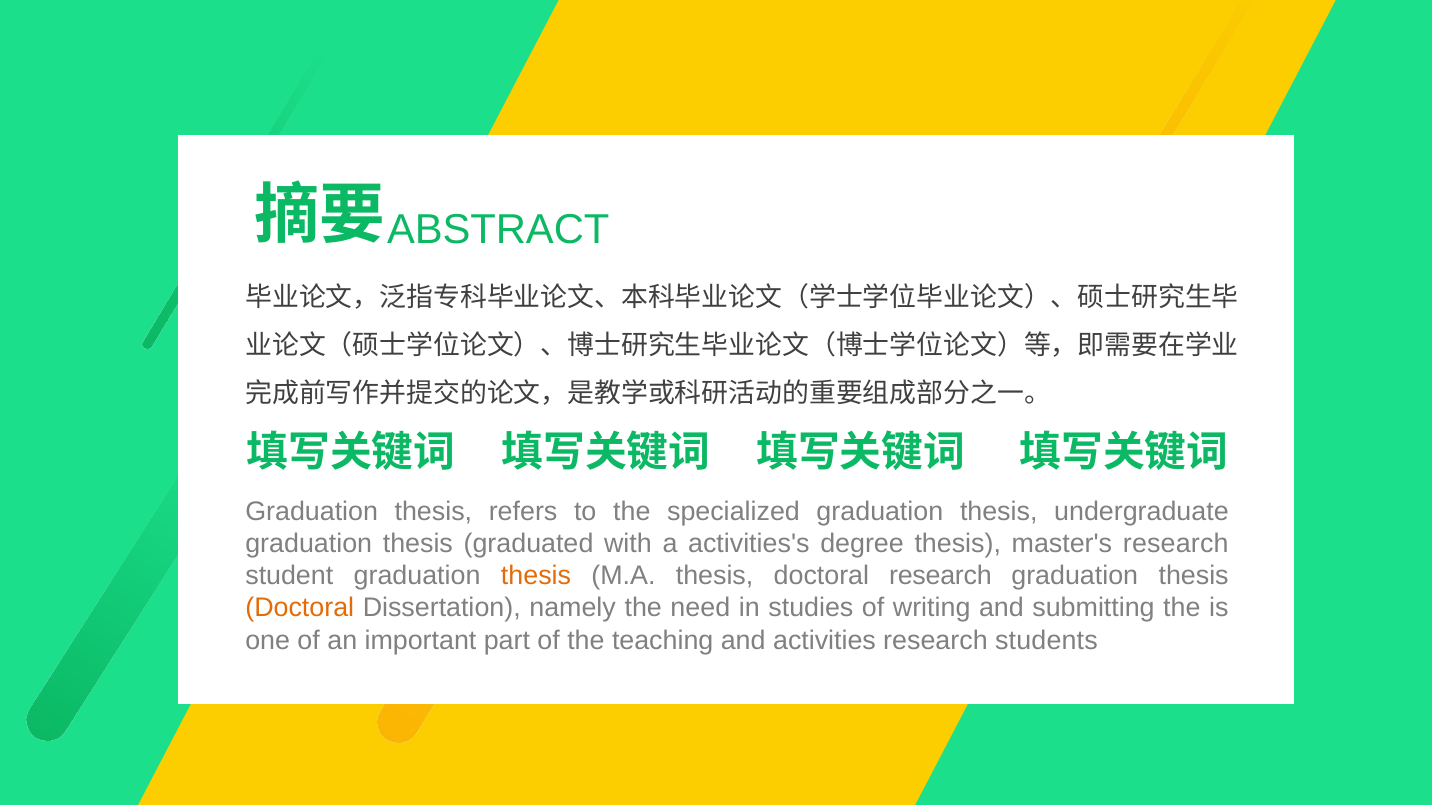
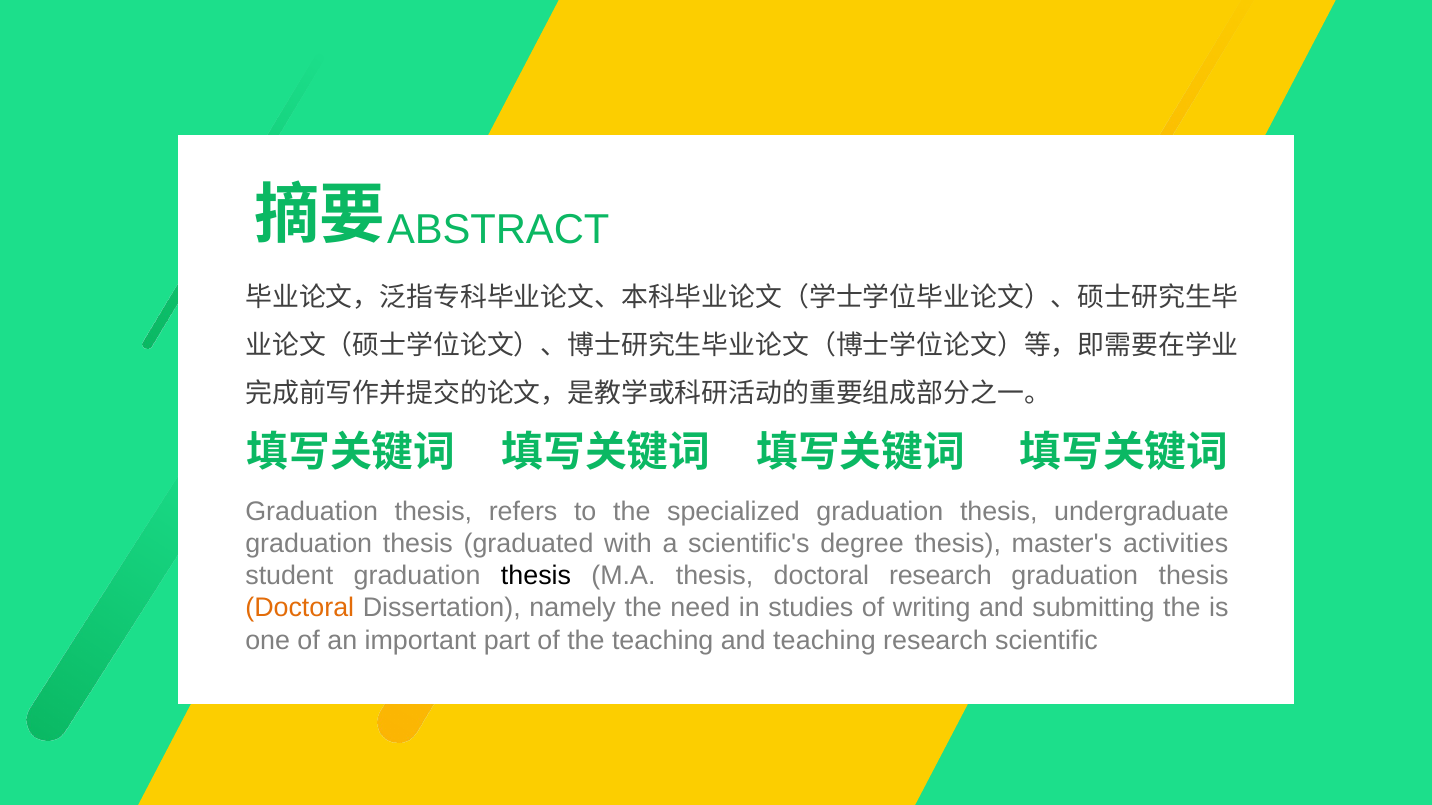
activities's: activities's -> scientific's (749, 544)
master's research: research -> activities (1176, 544)
thesis colour: orange -> black (536, 576)
and activities: activities -> teaching (824, 641)
students: students -> scientific (1047, 641)
